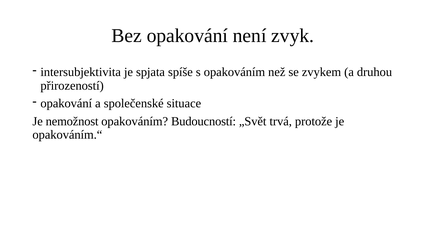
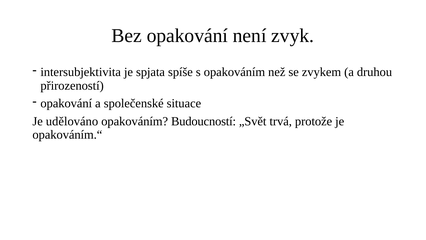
nemožnost: nemožnost -> udělováno (72, 121)
